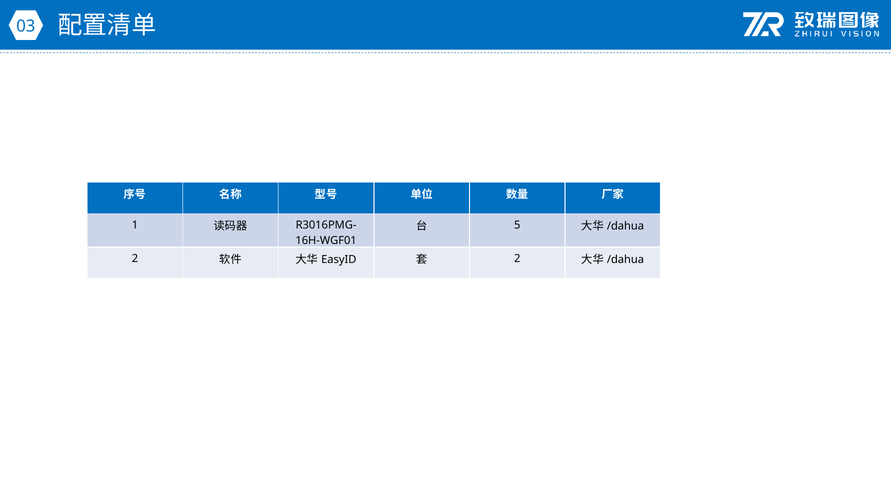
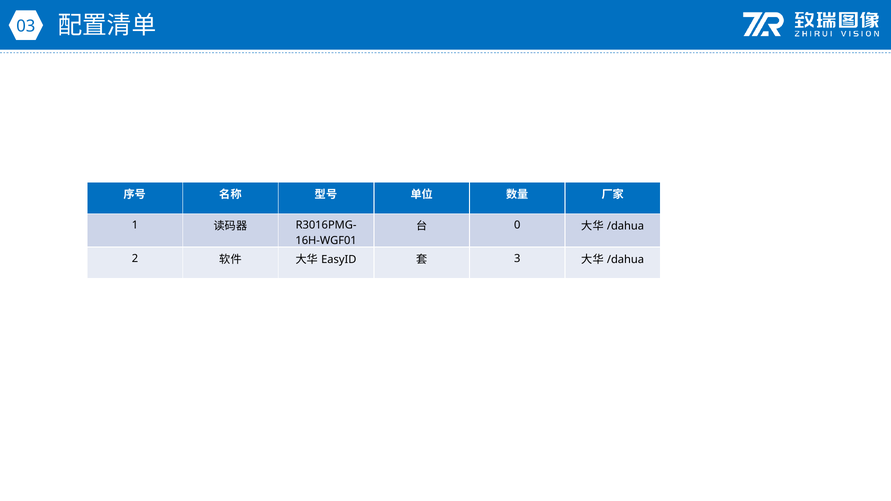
5: 5 -> 0 (517, 225)
2: 2 -> 3 (517, 259)
